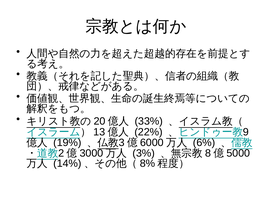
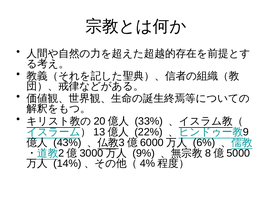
19%: 19% -> 43% (67, 143)
3%: 3% -> 9% (144, 153)
8%: 8% -> 4% (147, 163)
